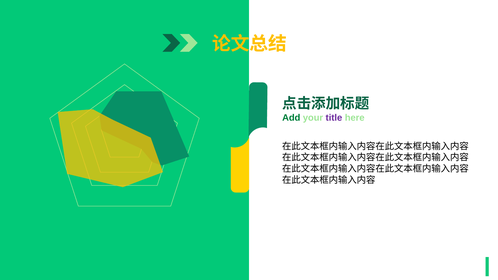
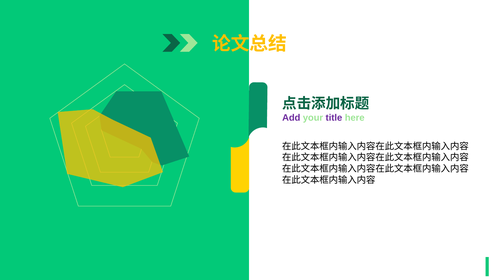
Add colour: green -> purple (291, 118)
